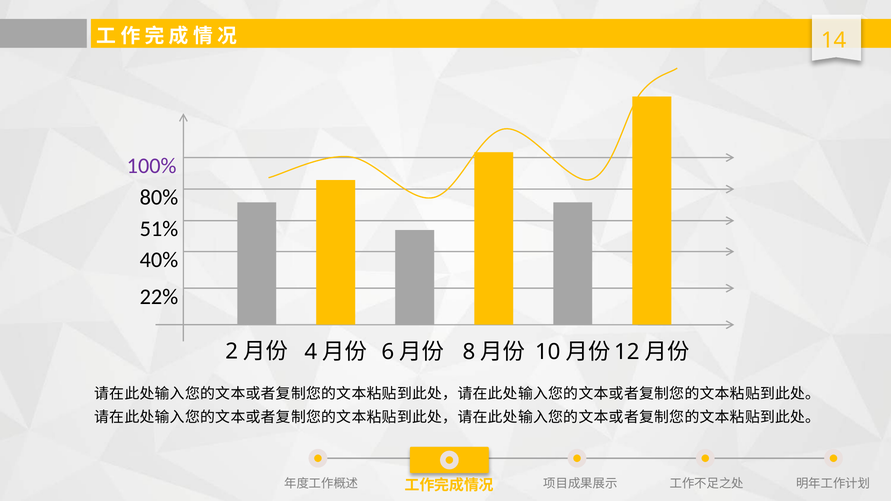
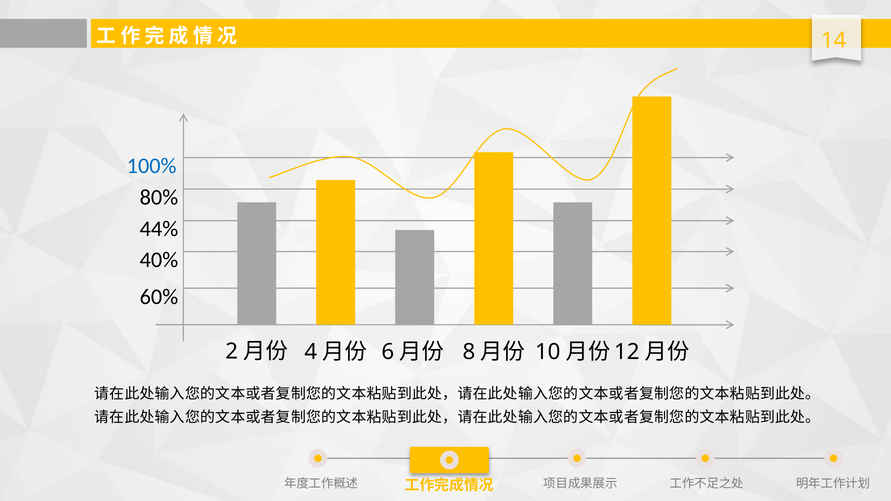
100% colour: purple -> blue (152, 166)
51%: 51% -> 44% (159, 229)
22%: 22% -> 60% (159, 297)
